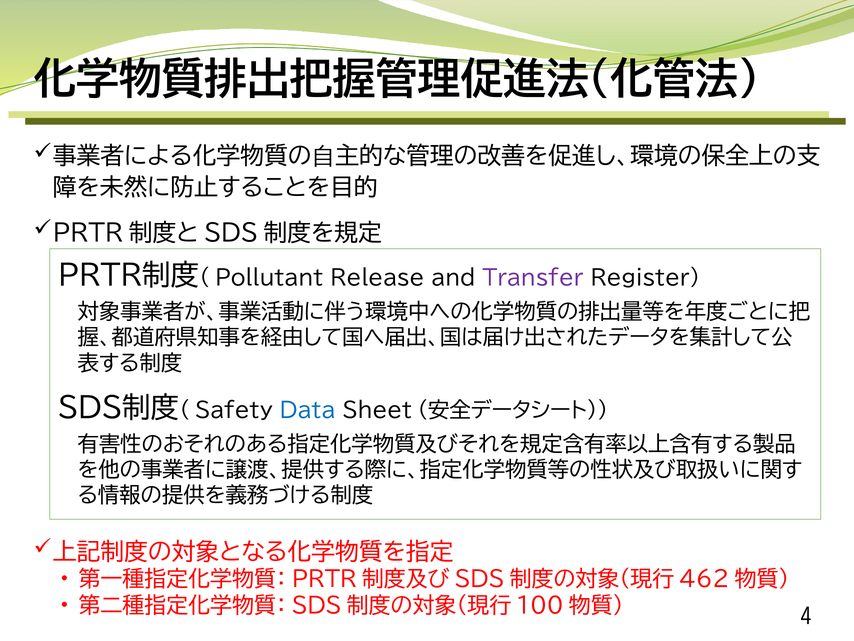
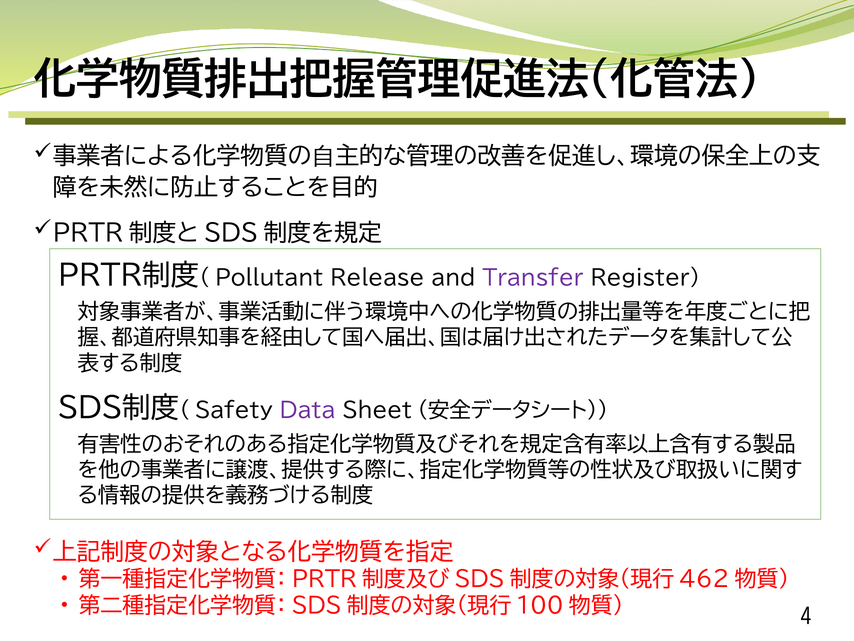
Data colour: blue -> purple (308, 410)
